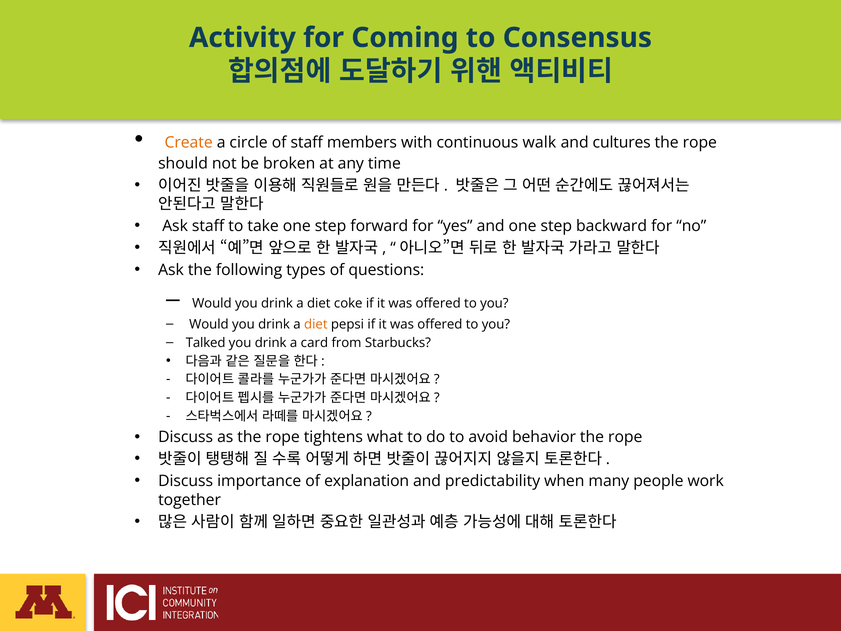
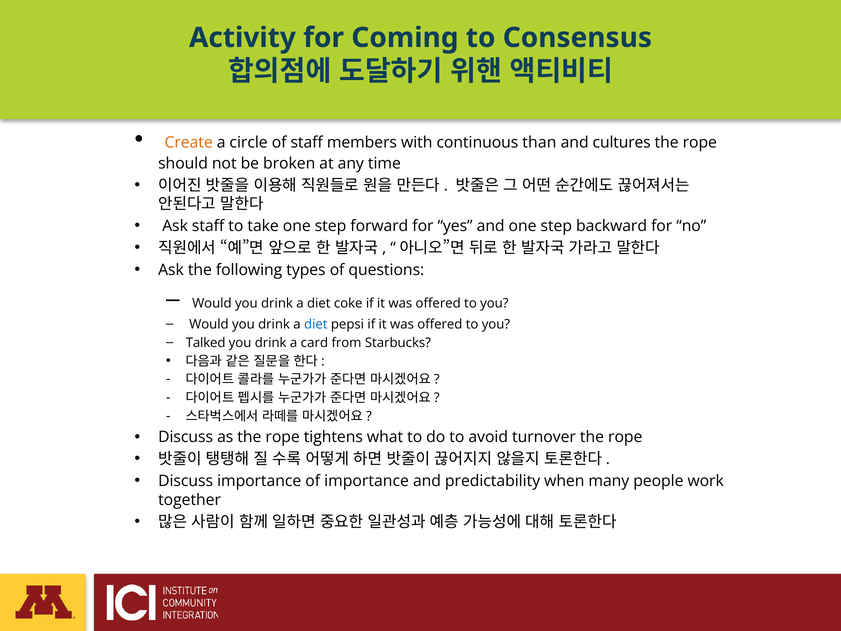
walk: walk -> than (539, 143)
diet colour: orange -> blue (316, 324)
behavior: behavior -> turnover (544, 437)
of explanation: explanation -> importance (367, 481)
